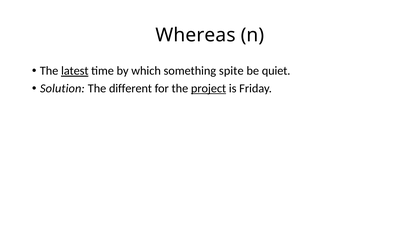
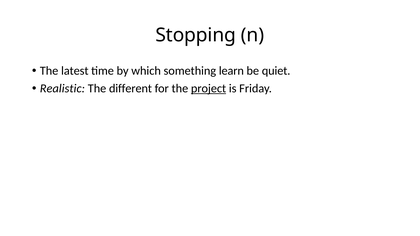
Whereas: Whereas -> Stopping (196, 35)
latest underline: present -> none (75, 71)
spite: spite -> learn (231, 71)
Solution: Solution -> Realistic (62, 89)
